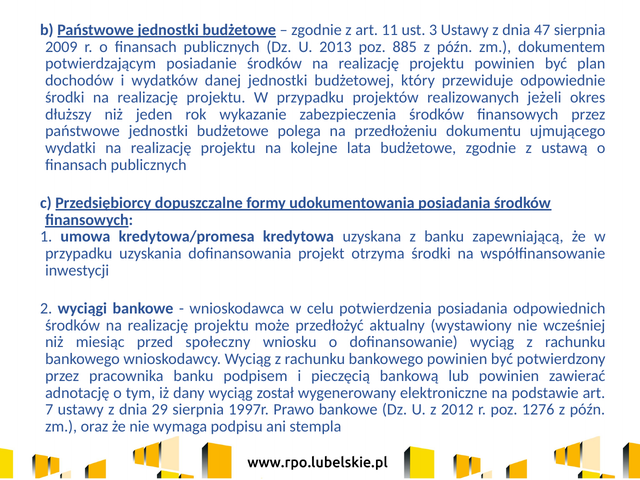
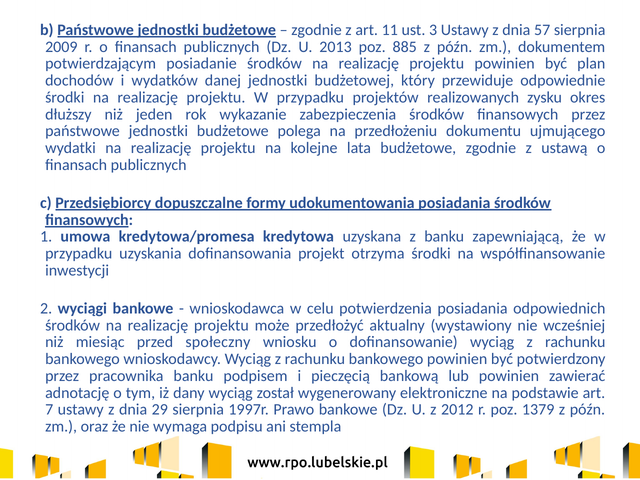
47: 47 -> 57 (542, 30)
jeżeli: jeżeli -> zysku (545, 97)
1276: 1276 -> 1379 (538, 410)
